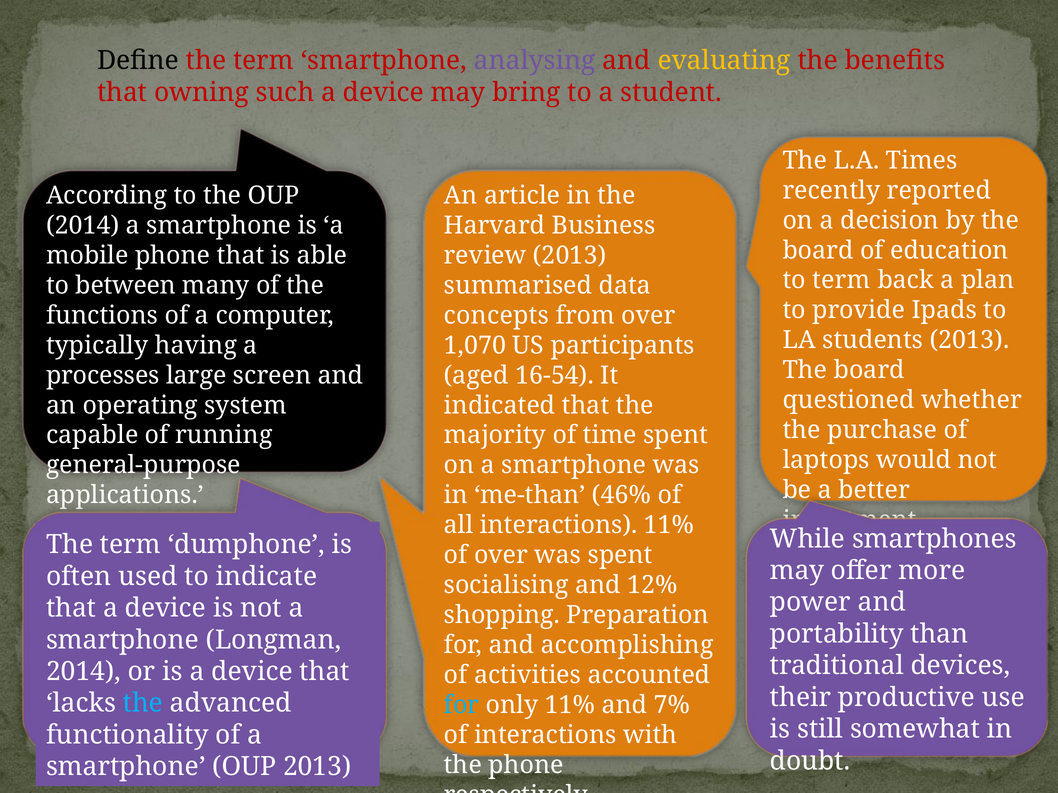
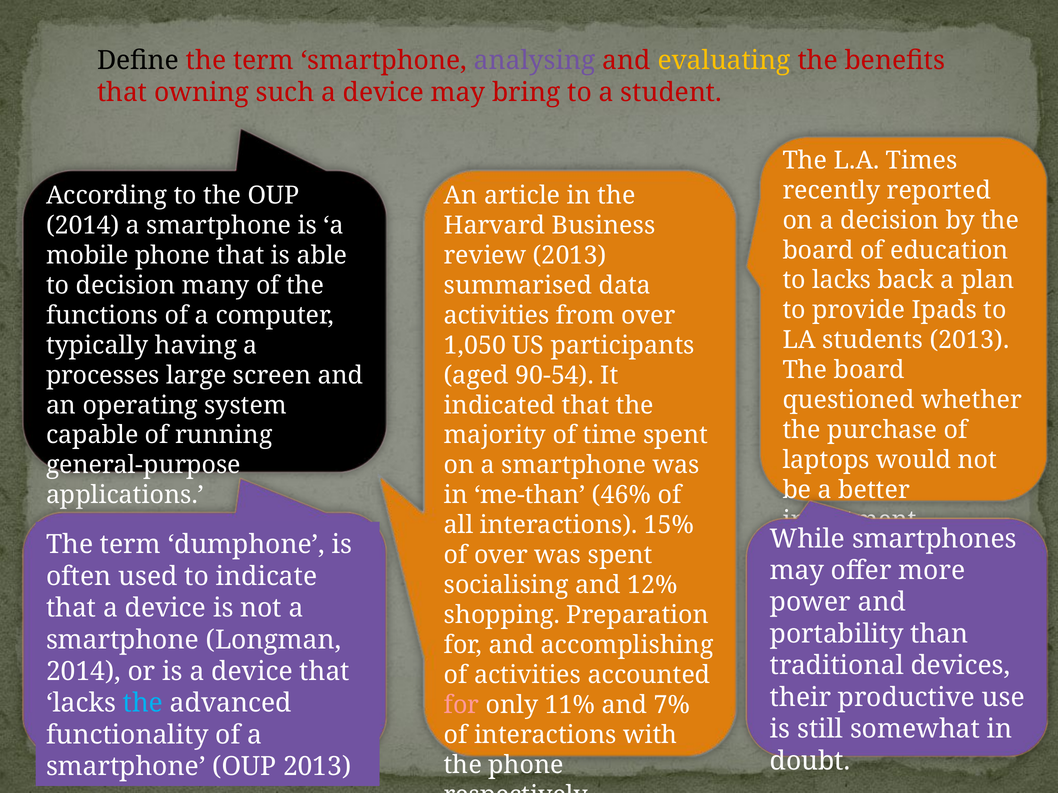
to term: term -> lacks (842, 280)
to between: between -> decision (125, 286)
concepts: concepts -> activities (497, 316)
1,070: 1,070 -> 1,050 (475, 346)
16-54: 16-54 -> 90-54 (555, 376)
interactions 11%: 11% -> 15% (669, 526)
for colour: light blue -> pink (462, 705)
